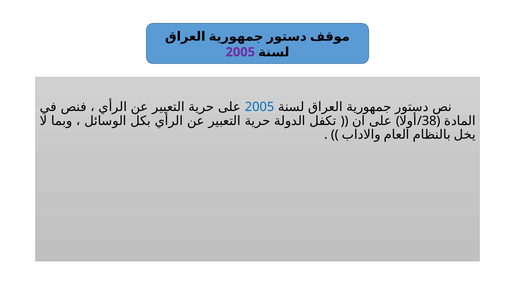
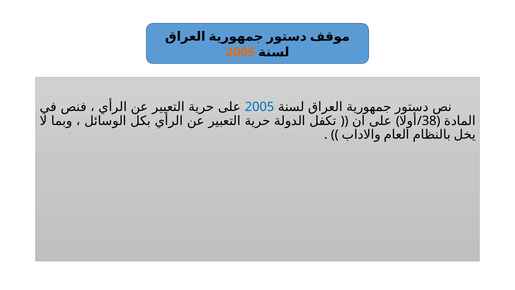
2005 colour: purple -> orange (240, 52)
